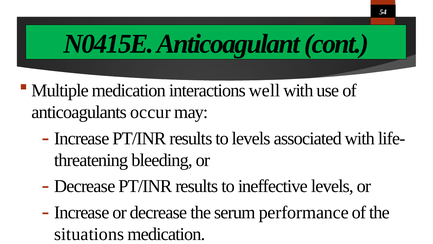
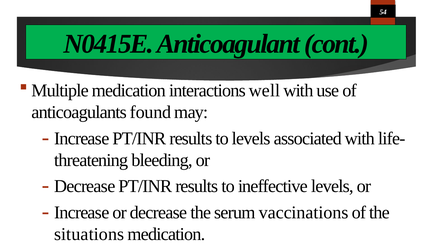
occur: occur -> found (151, 112)
performance: performance -> vaccinations (304, 212)
